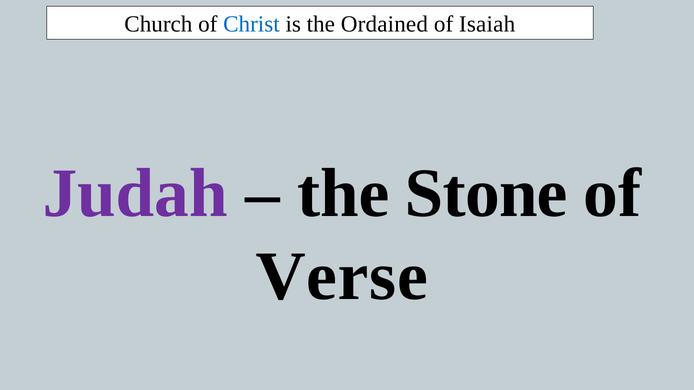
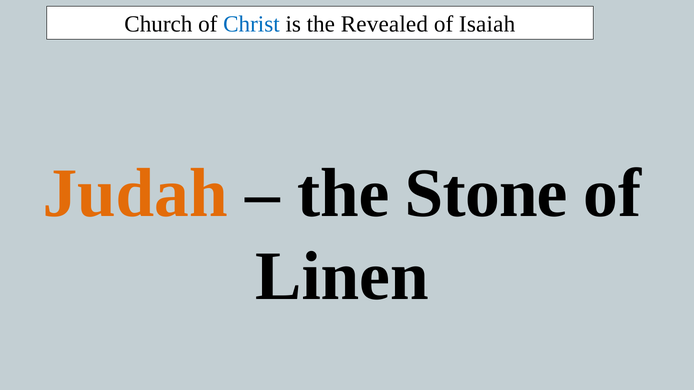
Ordained: Ordained -> Revealed (384, 24)
Judah colour: purple -> orange (135, 194)
Verse: Verse -> Linen (342, 277)
